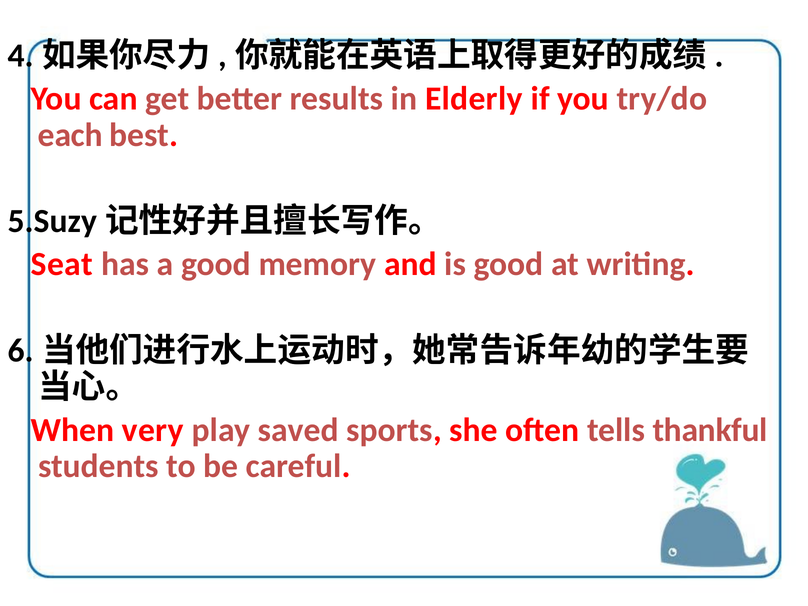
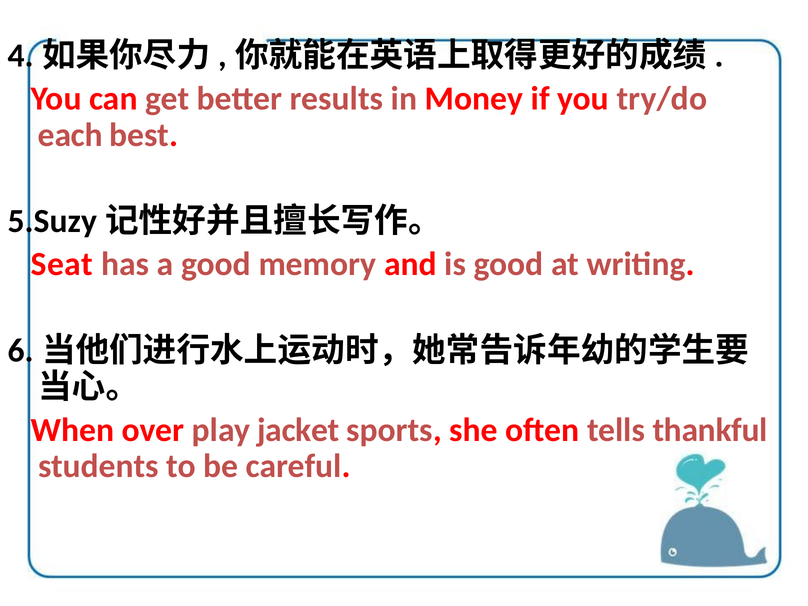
Elderly: Elderly -> Money (474, 99)
very: very -> over (153, 430)
saved: saved -> jacket (298, 430)
